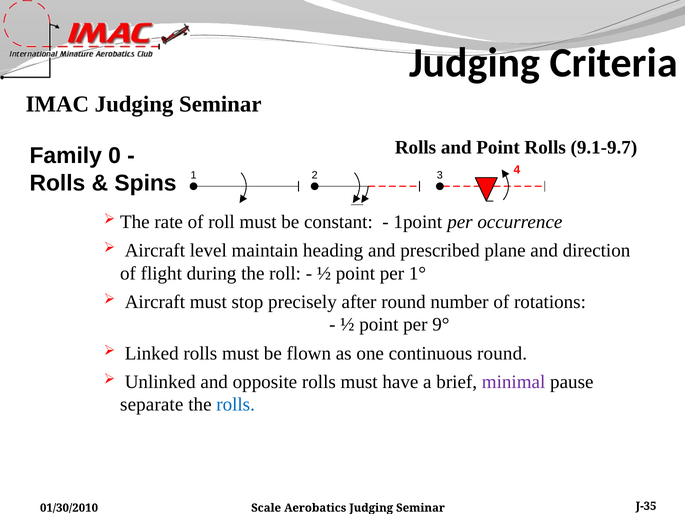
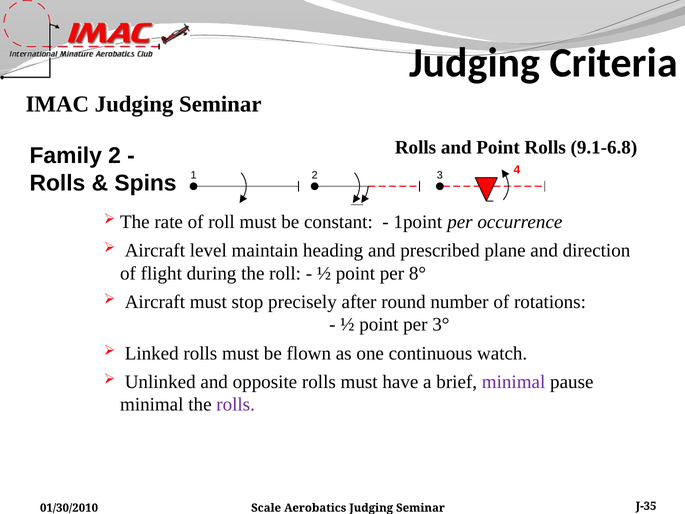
9.1-9.7: 9.1-9.7 -> 9.1-6.8 (604, 147)
Family 0: 0 -> 2 (115, 156)
1°: 1° -> 8° (417, 273)
9°: 9° -> 3° (441, 324)
continuous round: round -> watch (502, 353)
separate: separate -> minimal (152, 404)
rolls colour: blue -> purple (236, 404)
